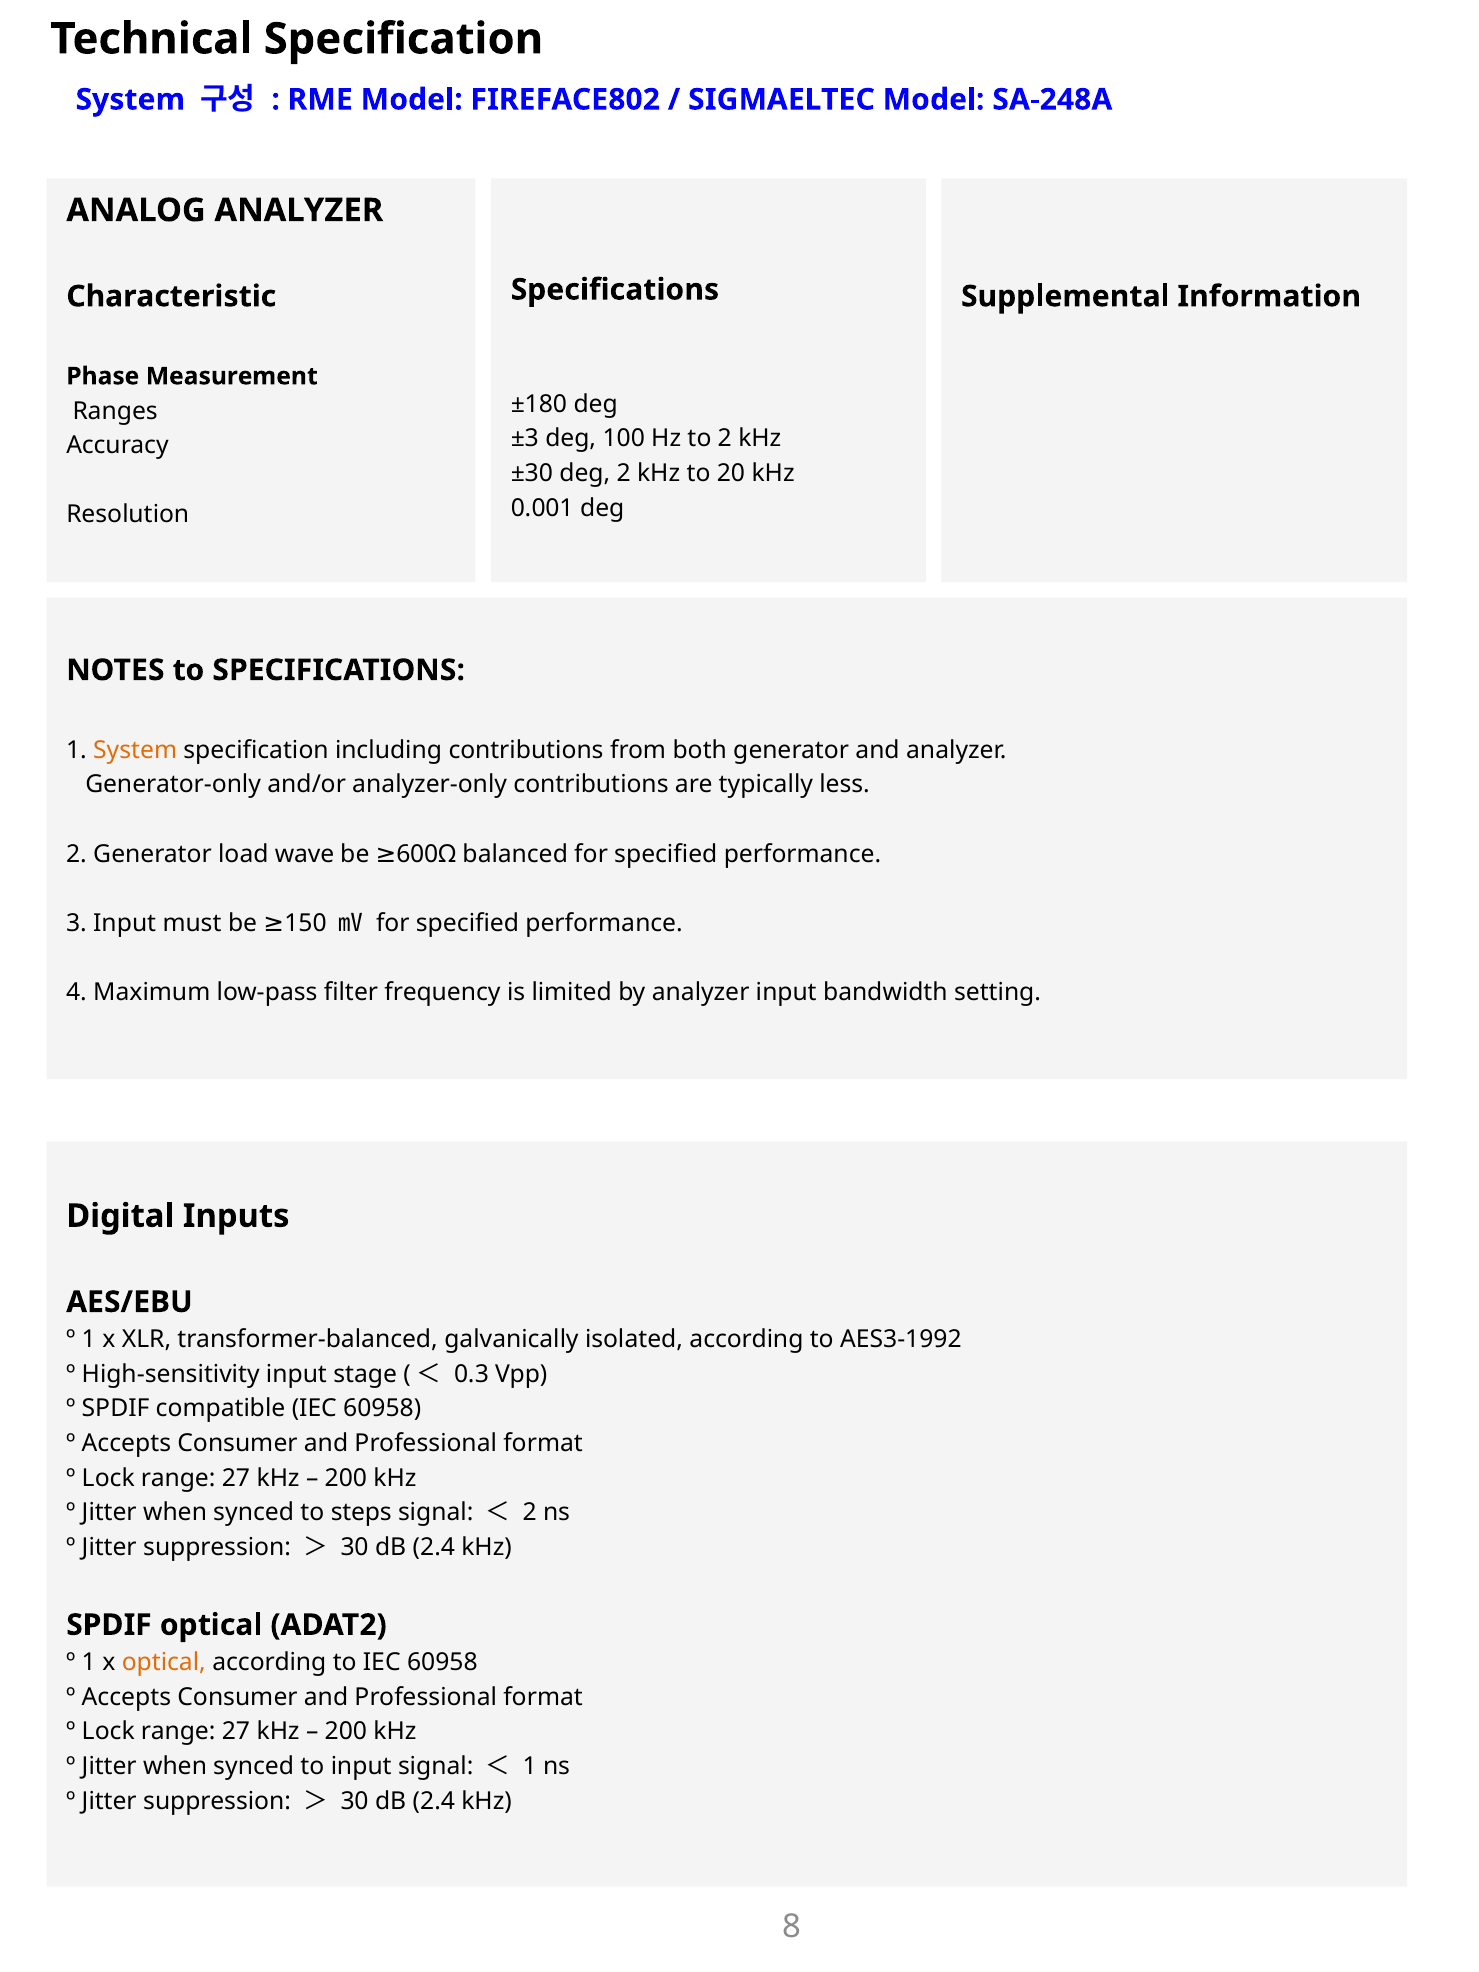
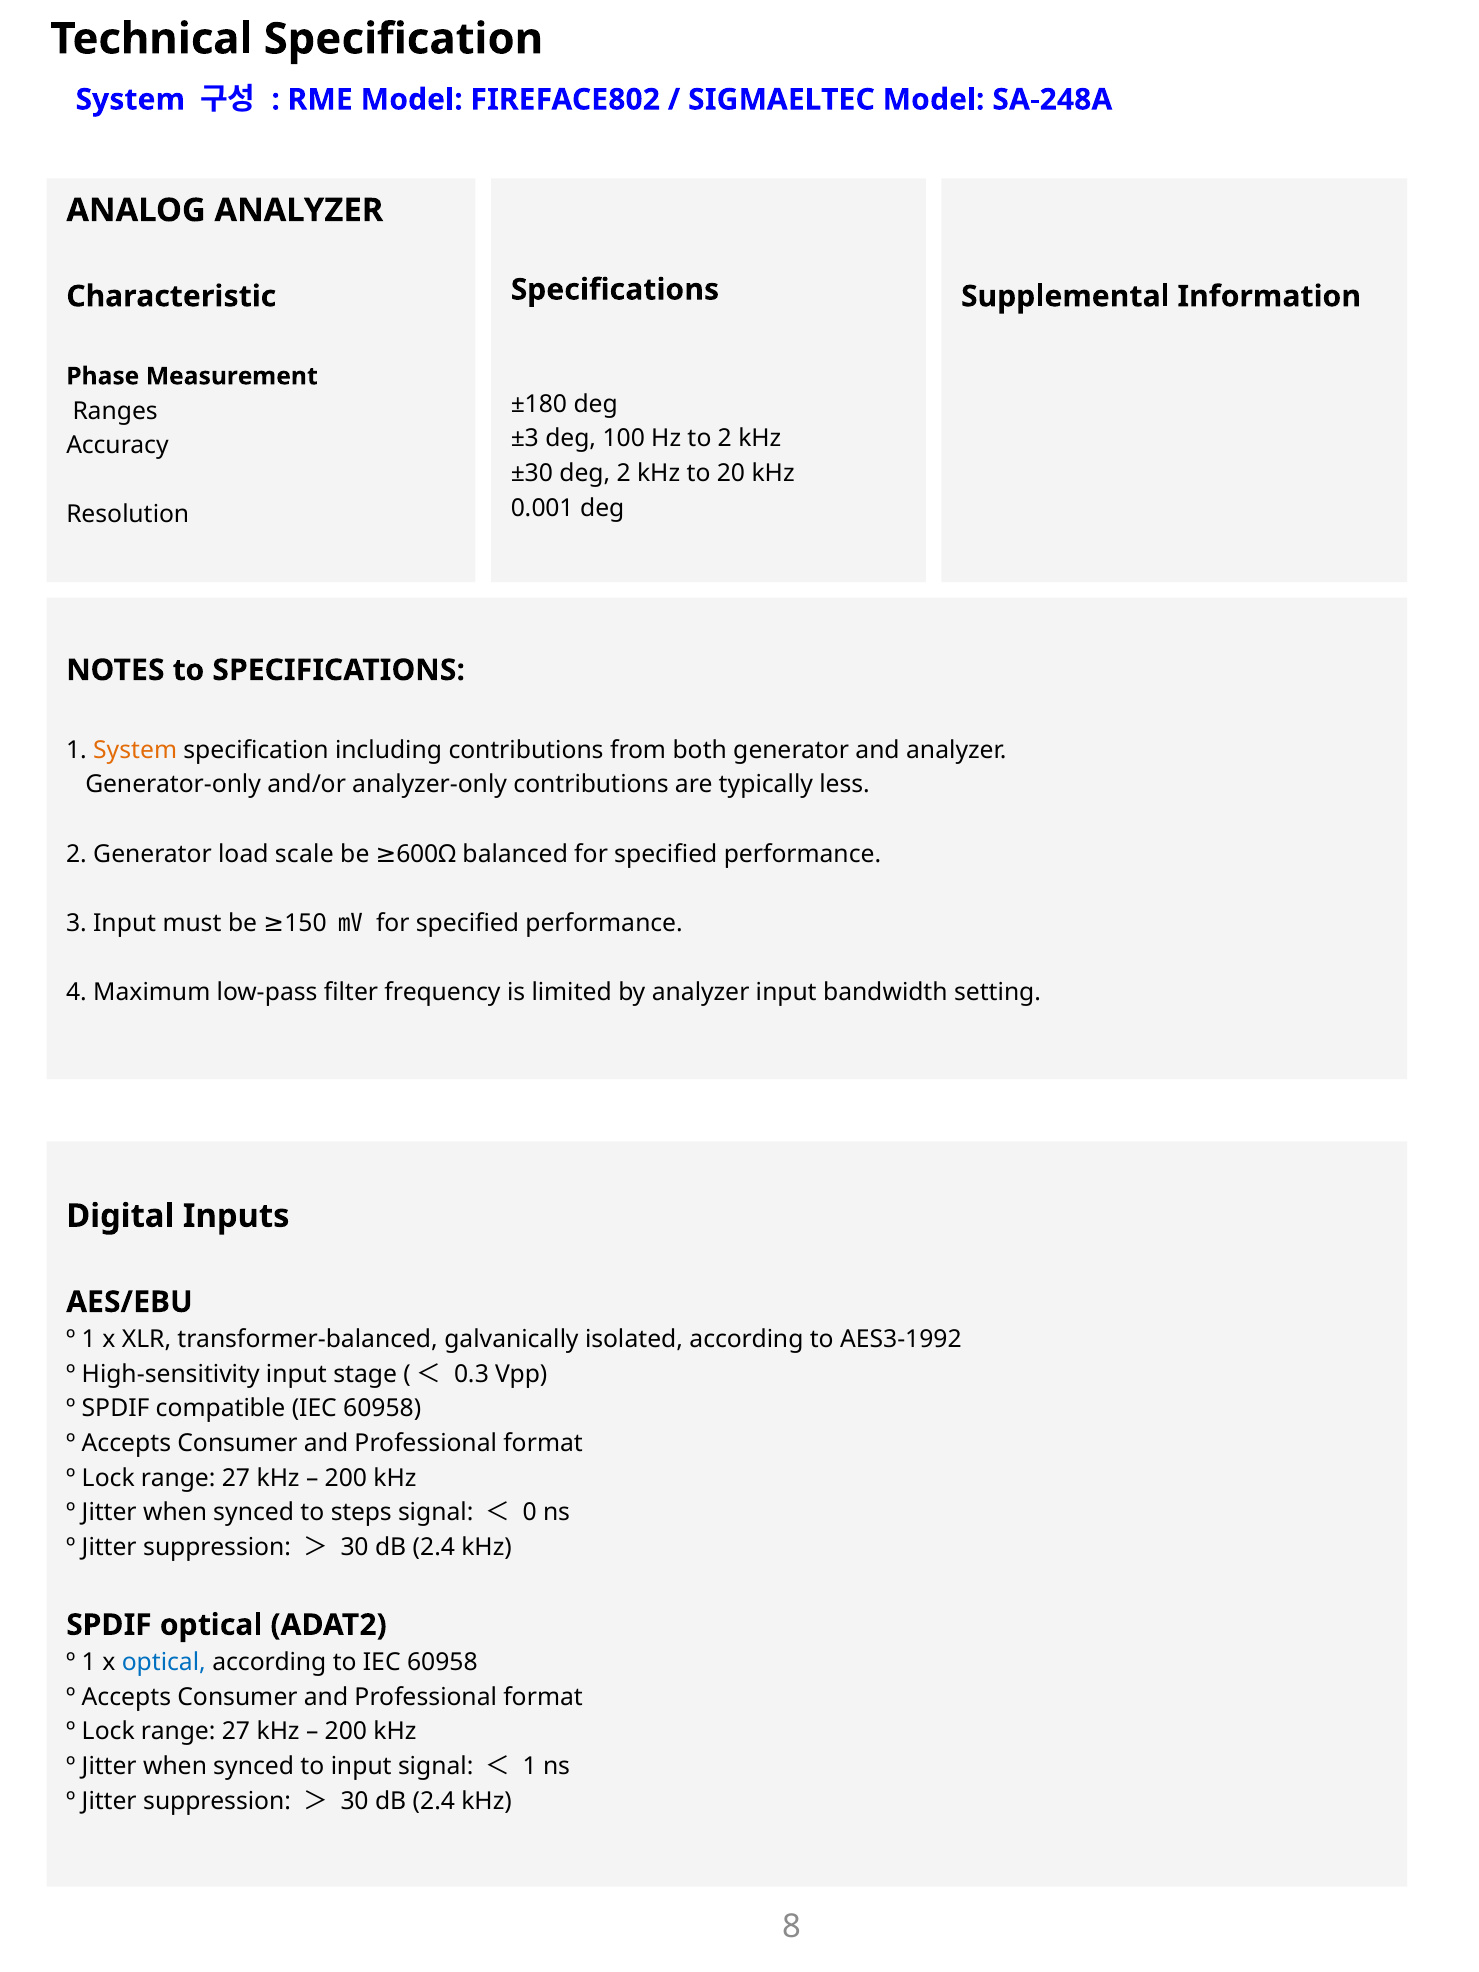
wave: wave -> scale (304, 854)
2: 2 -> 0 (530, 1513)
optical colour: orange -> blue (164, 1662)
